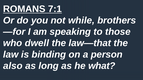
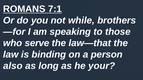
dwell: dwell -> serve (37, 43)
what: what -> your (102, 66)
